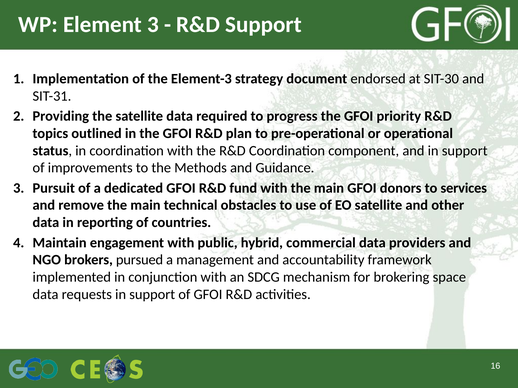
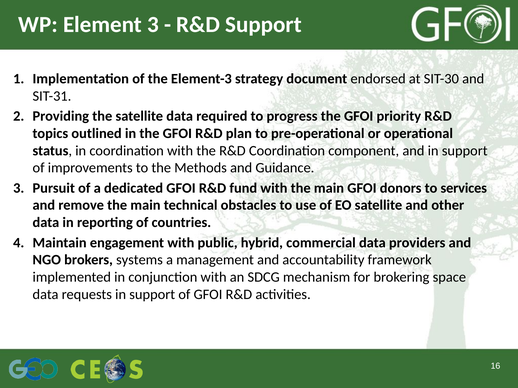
pursued: pursued -> systems (139, 260)
